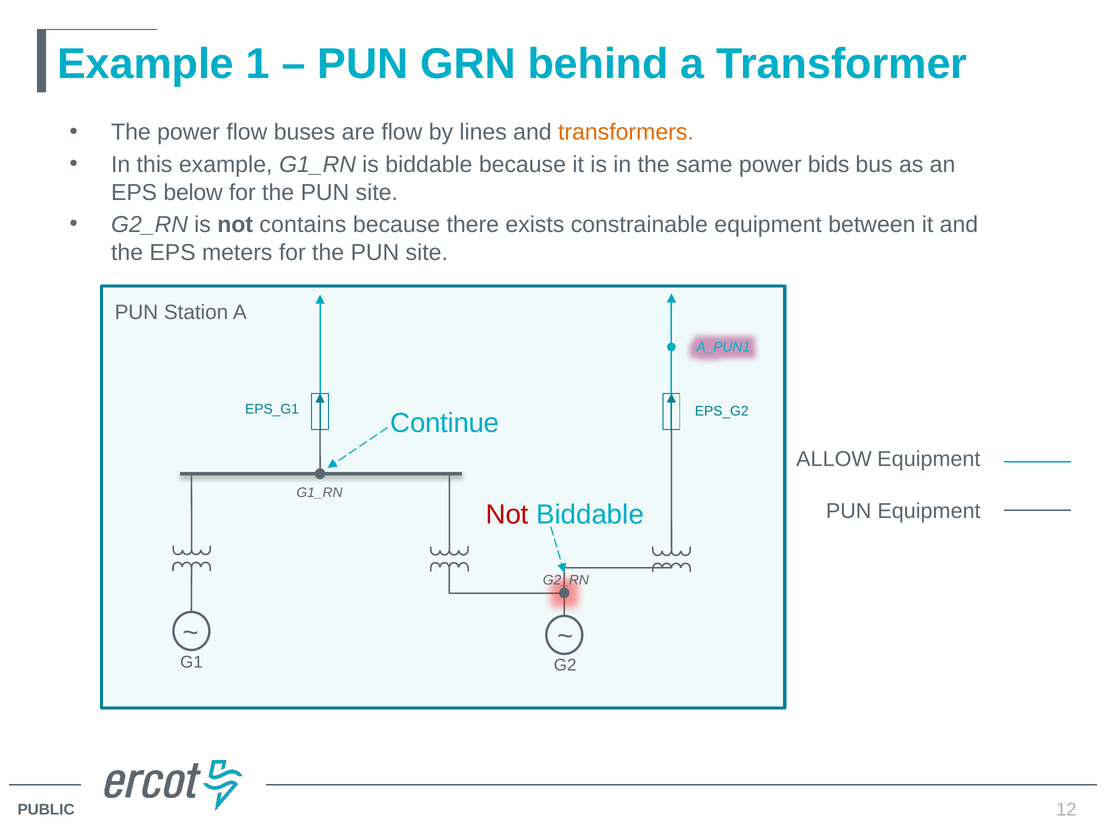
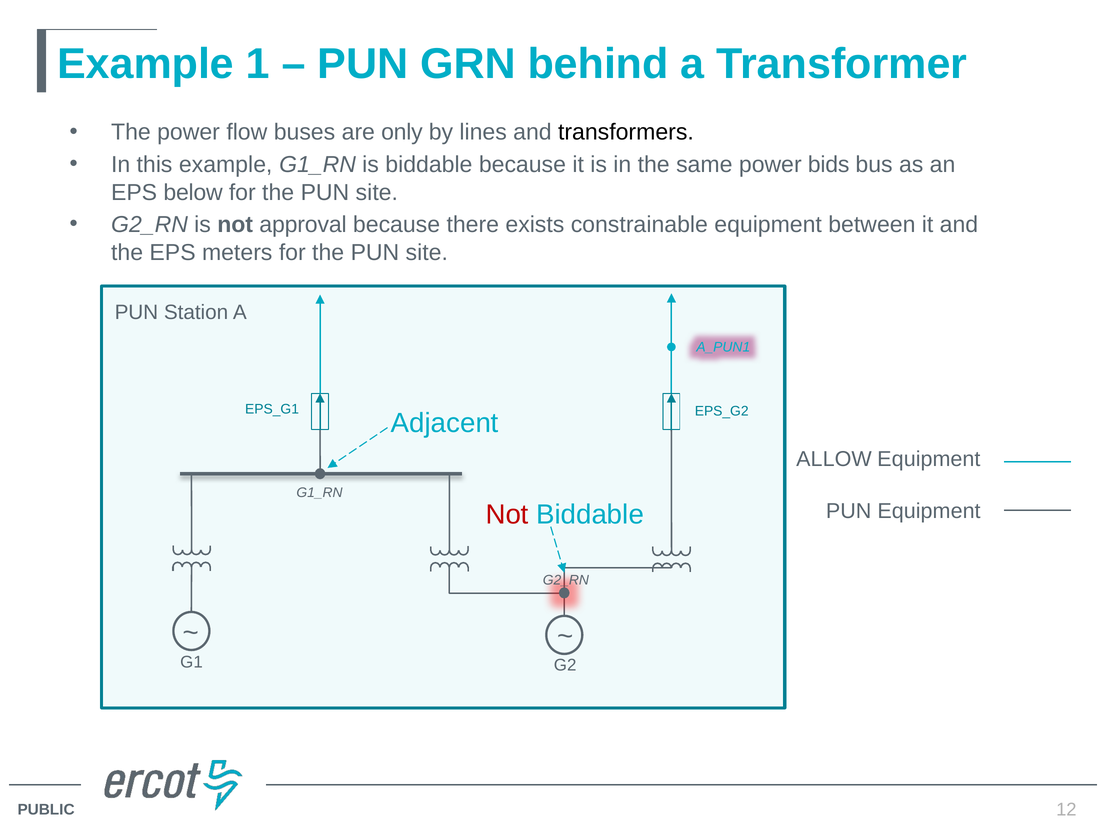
are flow: flow -> only (402, 132)
transformers colour: orange -> black (626, 132)
contains: contains -> approval (303, 225)
Continue: Continue -> Adjacent (445, 423)
